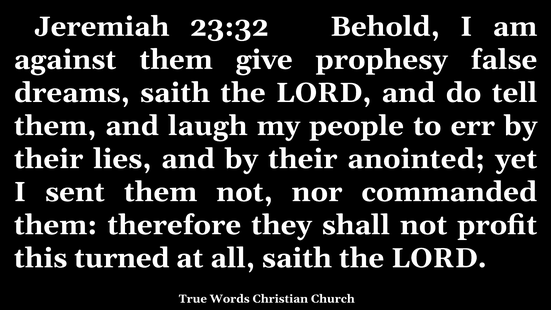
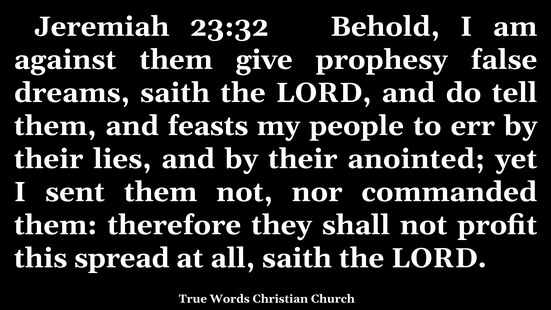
laugh: laugh -> feasts (208, 126)
turned: turned -> spread (122, 258)
